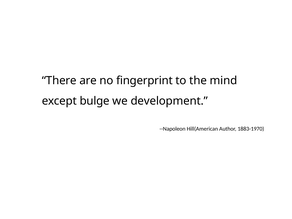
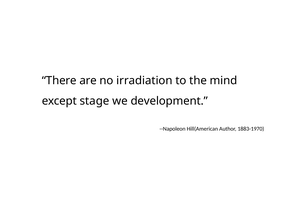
fingerprint: fingerprint -> irradiation (144, 80)
bulge: bulge -> stage (94, 101)
